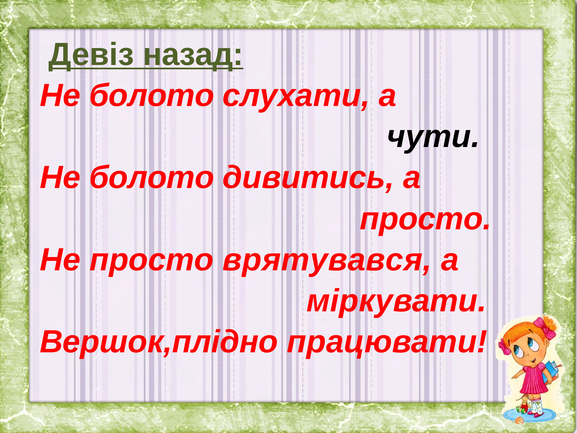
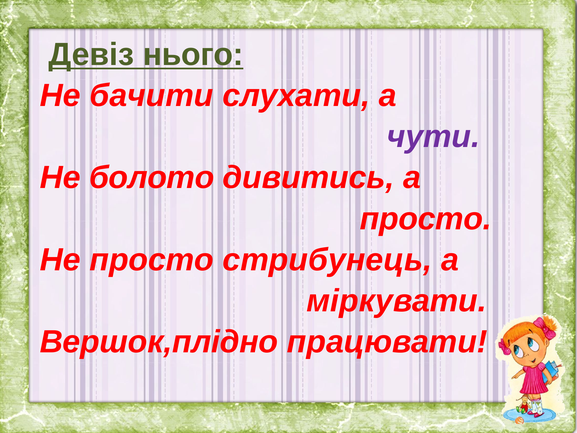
назад: назад -> нього (193, 55)
болото: болото -> бачити (152, 96)
чути colour: black -> purple (433, 137)
врятувався: врятувався -> стрибунець (327, 260)
